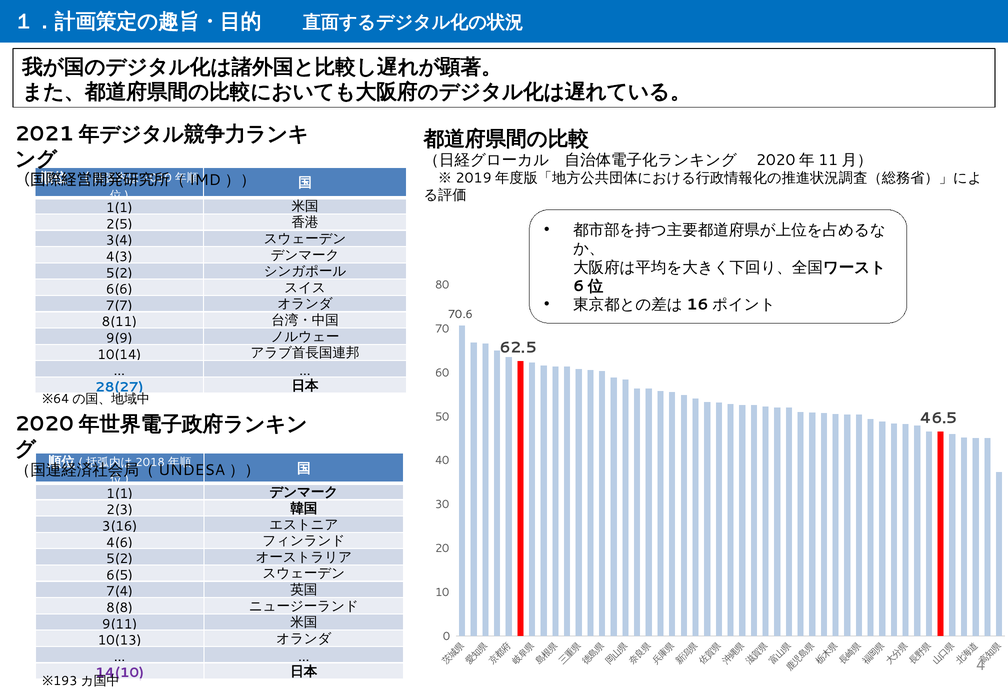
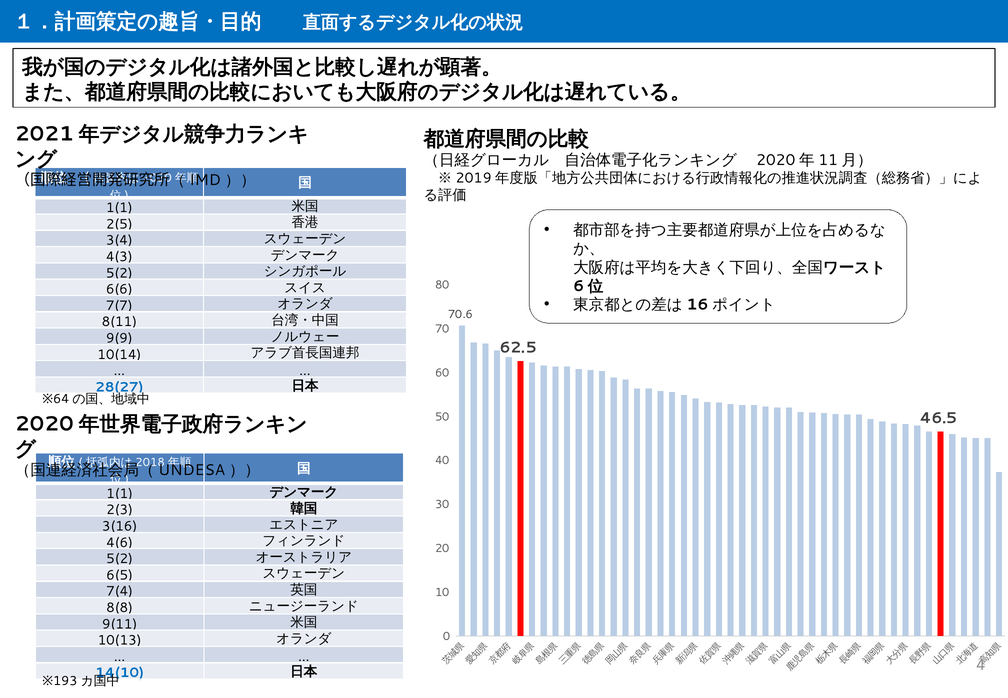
14(10 colour: purple -> blue (120, 673)
